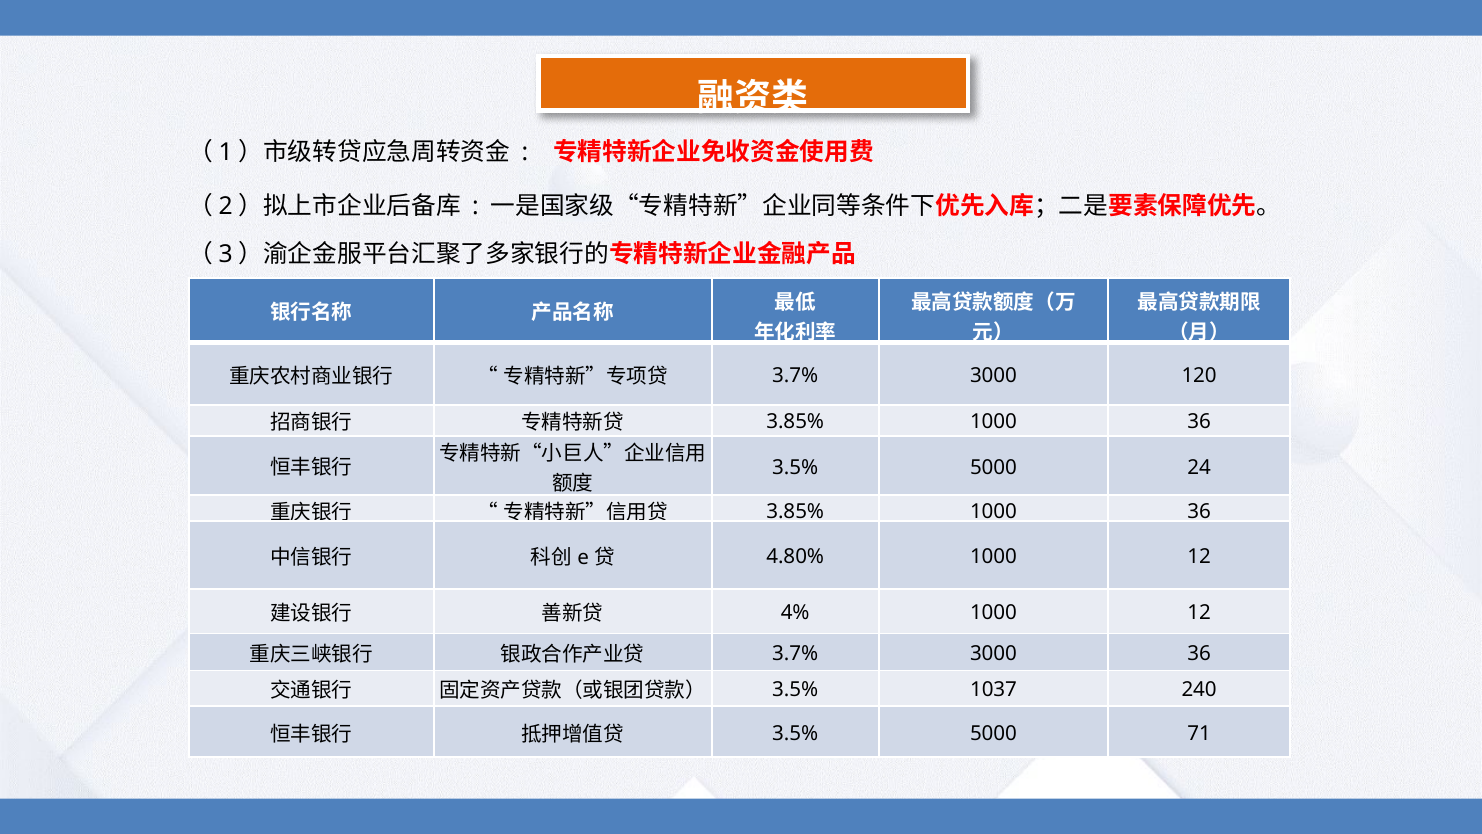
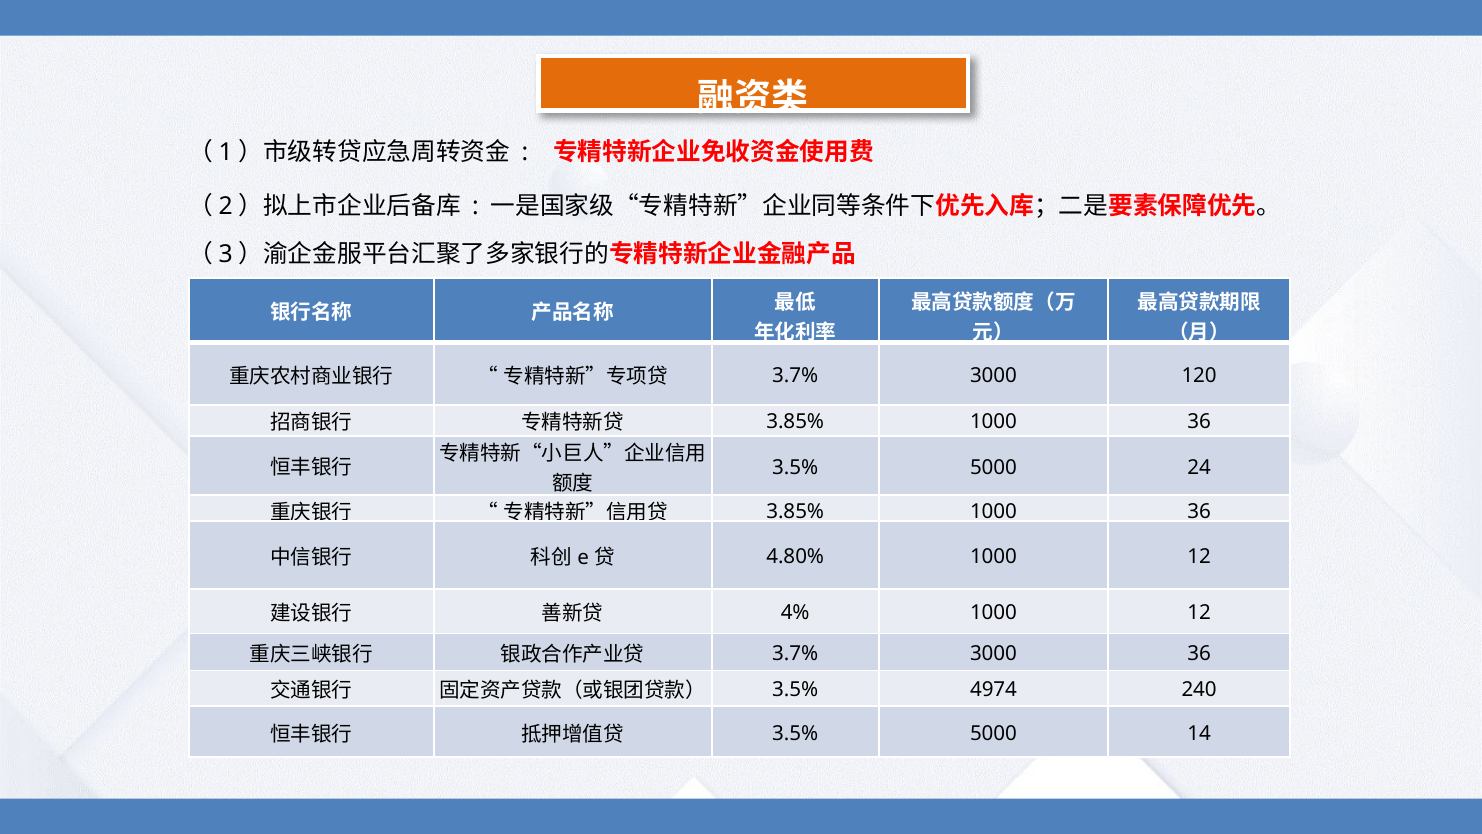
1037: 1037 -> 4974 (994, 690)
71: 71 -> 14 (1199, 733)
